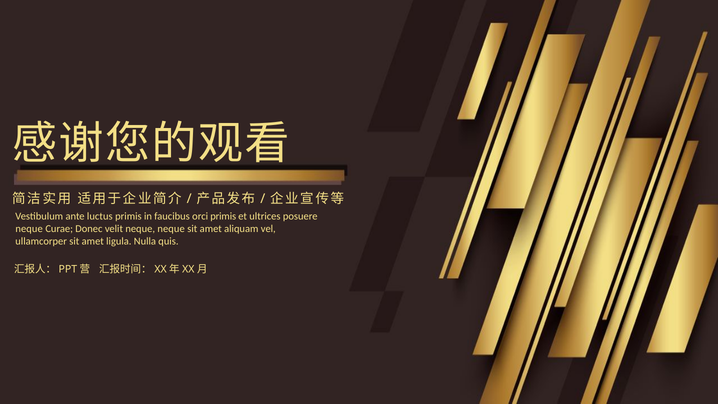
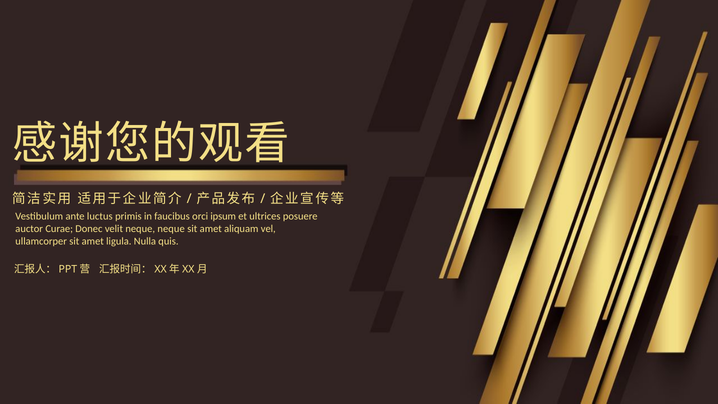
orci primis: primis -> ipsum (223, 216)
neque: neque -> auctor (29, 229)
